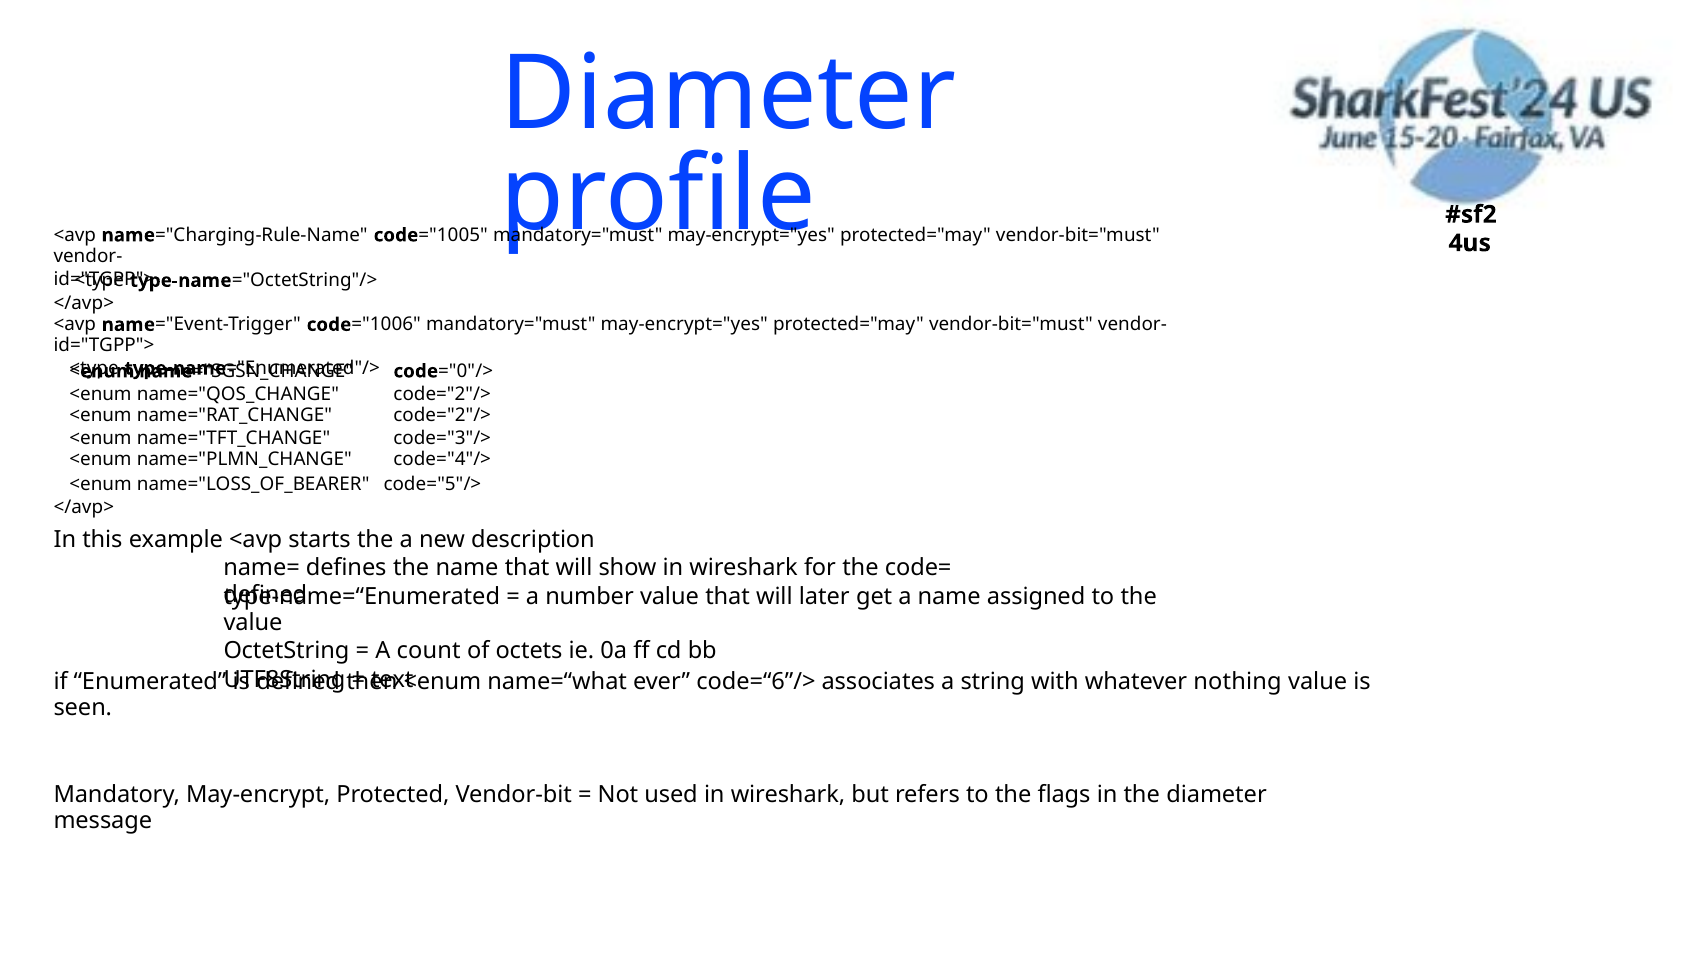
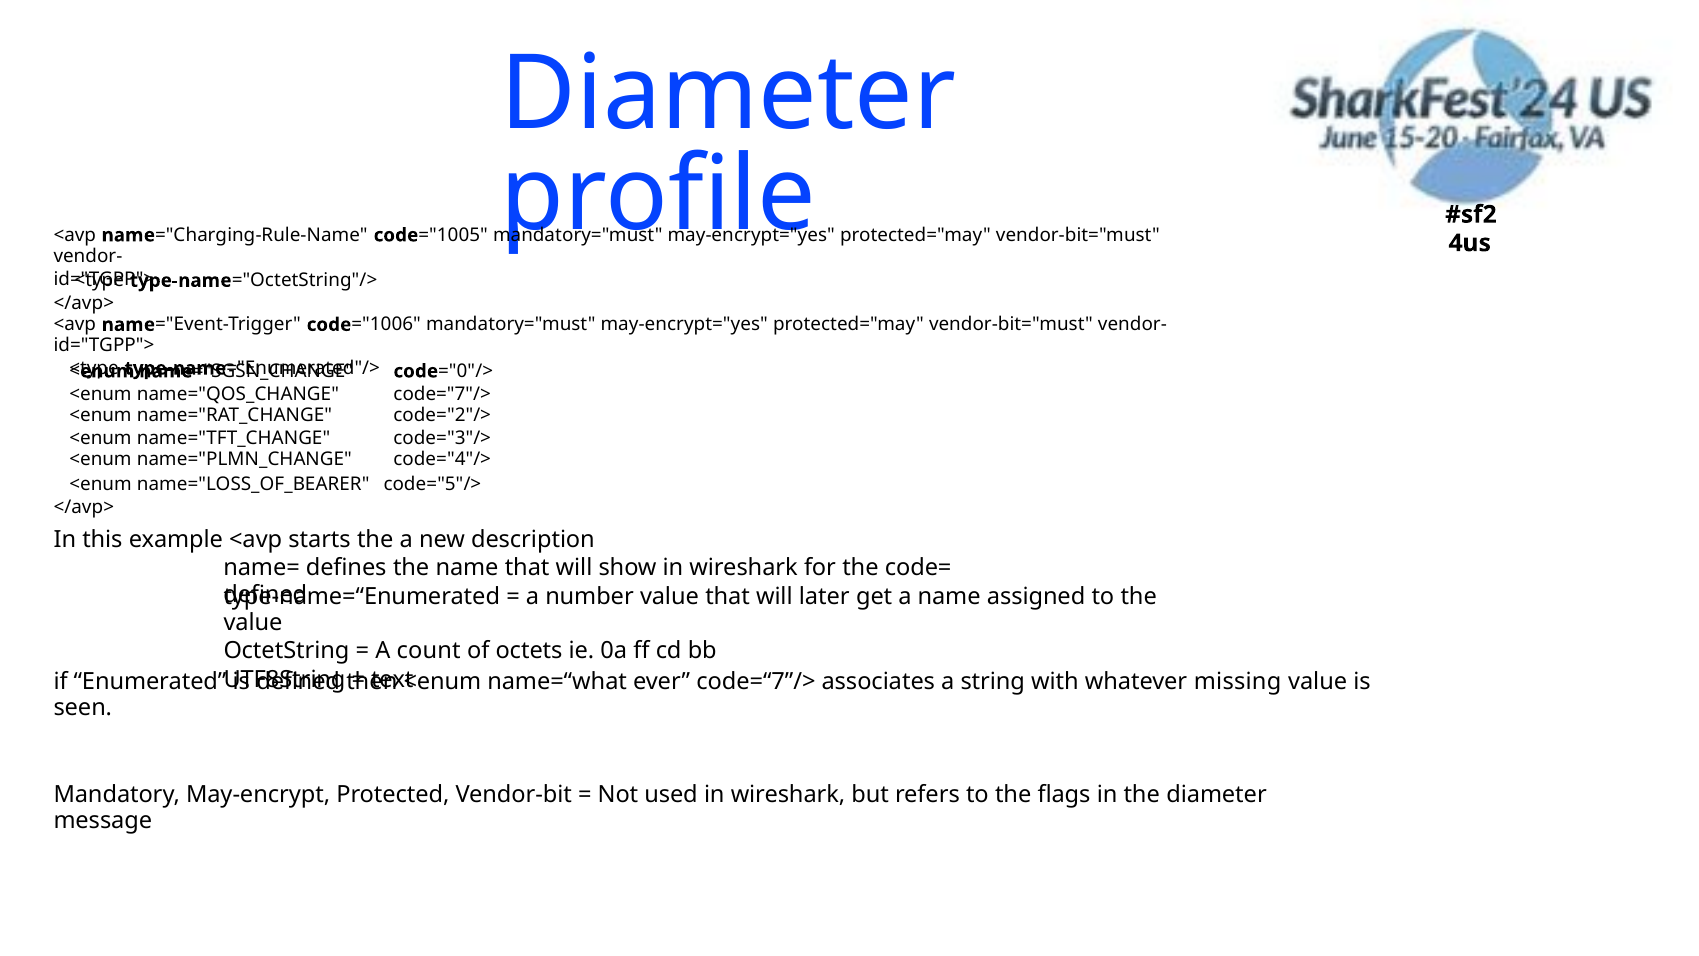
code="2"/>: code="2"/> -> code="7"/> (442, 394)
code=“6”/>: code=“6”/> -> code=“7”/> (756, 681)
nothing: nothing -> missing (1238, 681)
